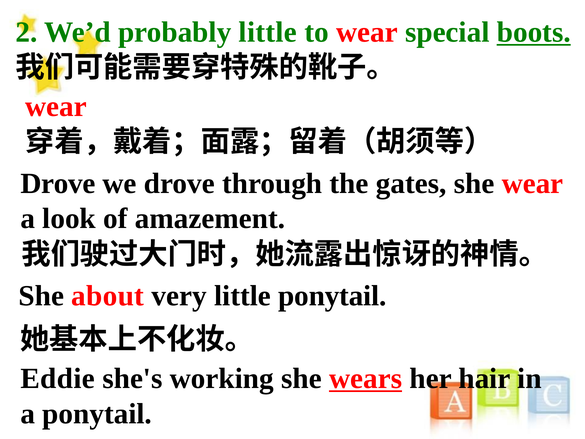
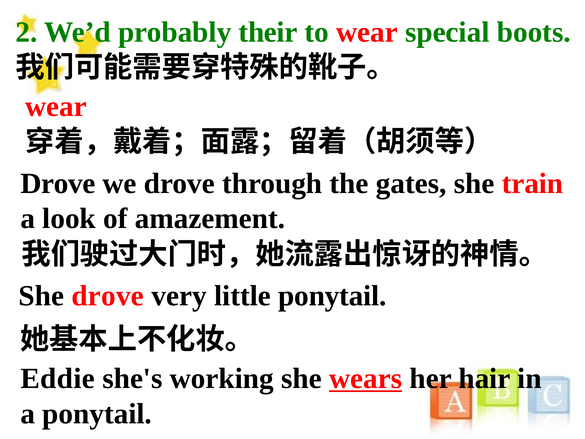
probably little: little -> their (268, 32)
boots underline: present -> none (534, 32)
she wear: wear -> train (533, 183)
She about: about -> drove (108, 296)
